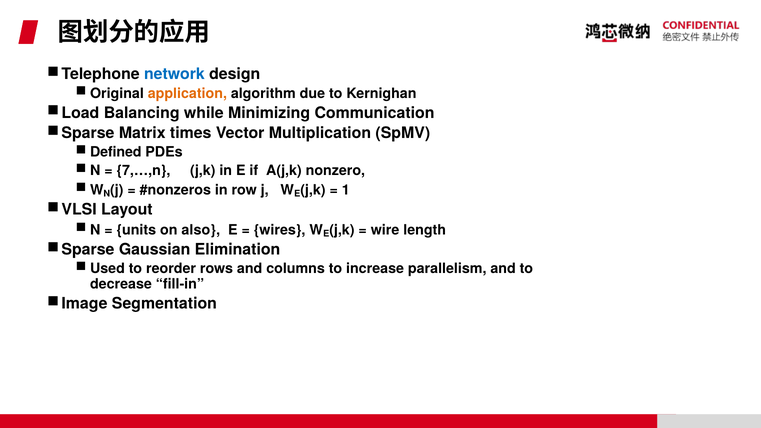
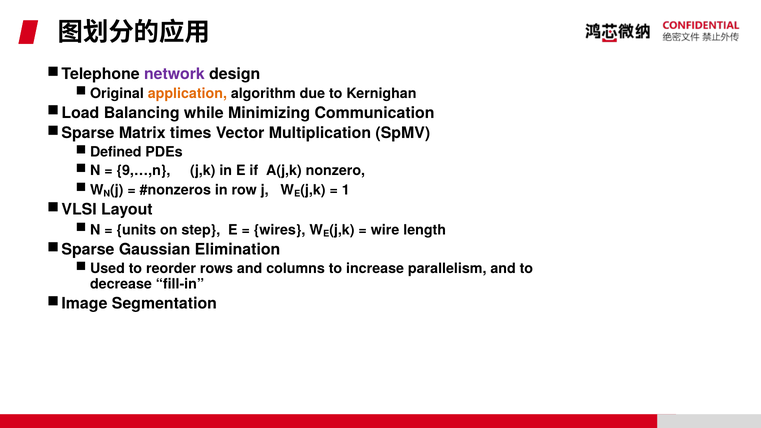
network colour: blue -> purple (174, 74)
7,…,n: 7,…,n -> 9,…,n (143, 171)
also: also -> step (201, 230)
